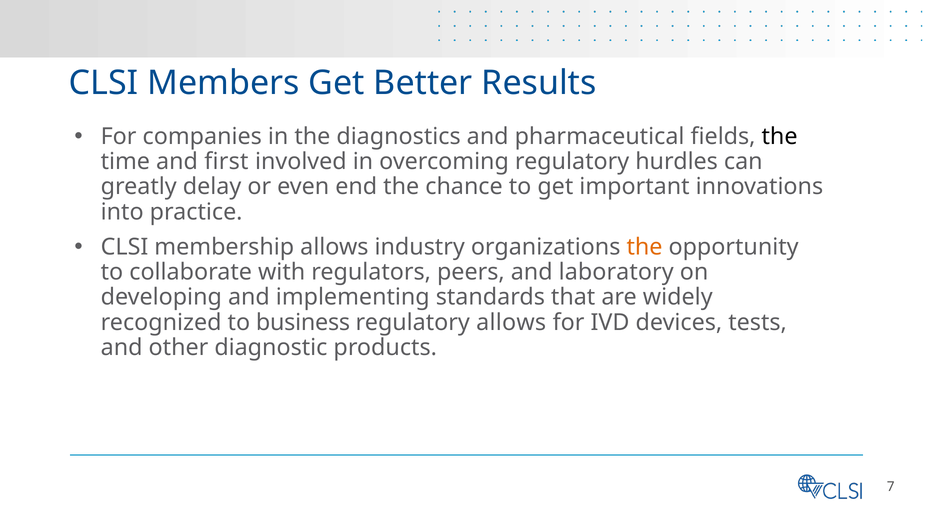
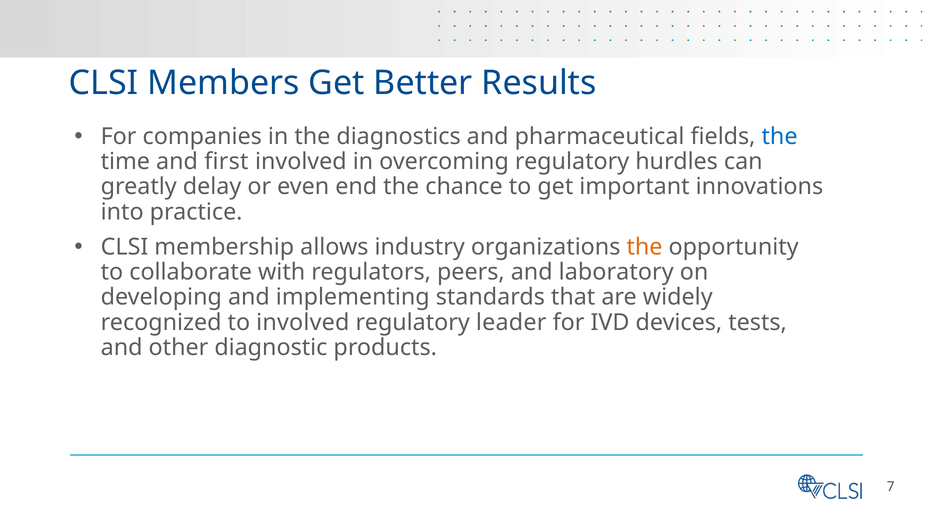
the colour: black -> blue (780, 136)
to business: business -> involved (303, 322)
regulatory allows: allows -> leader (511, 322)
